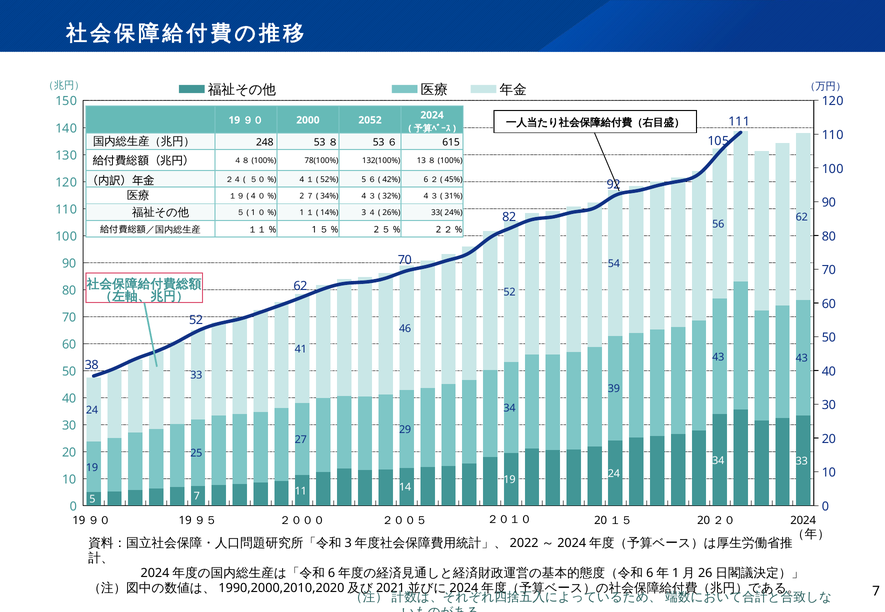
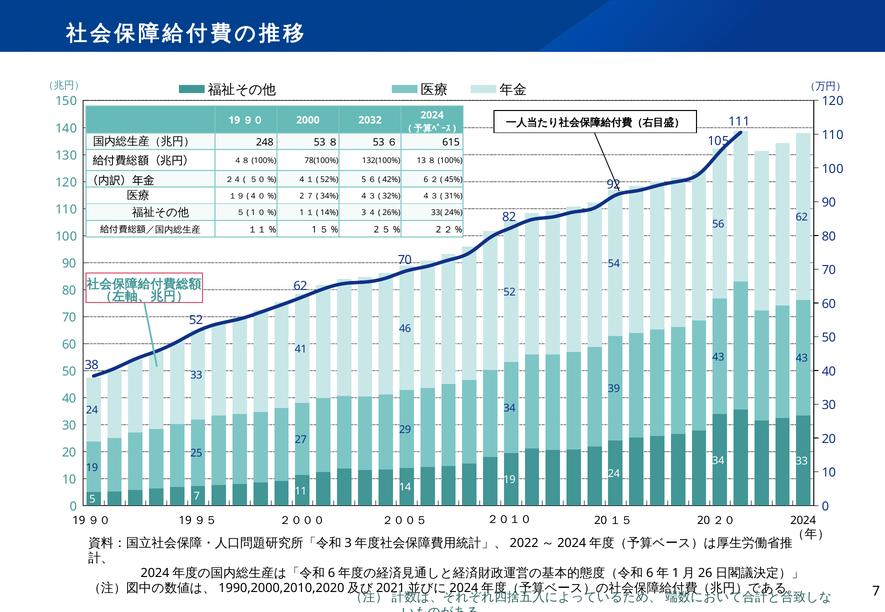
2052: 2052 -> 2032 (370, 120)
